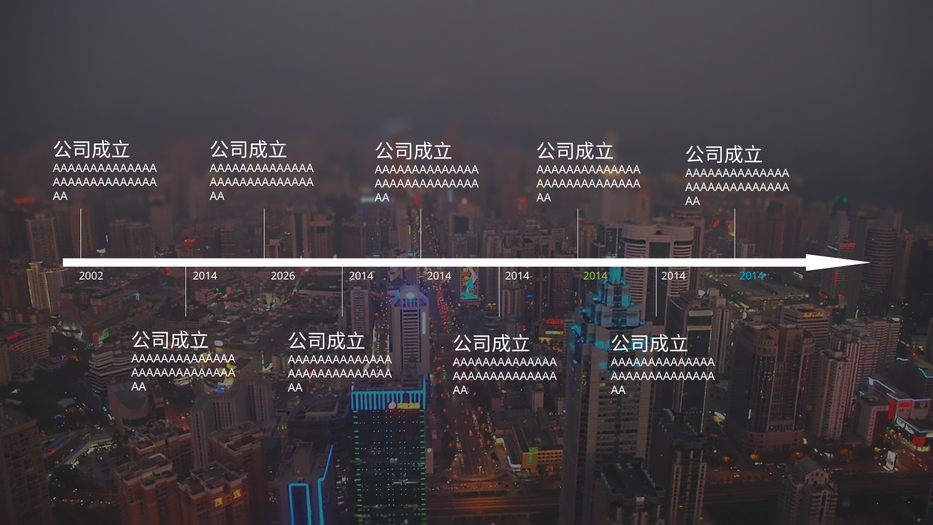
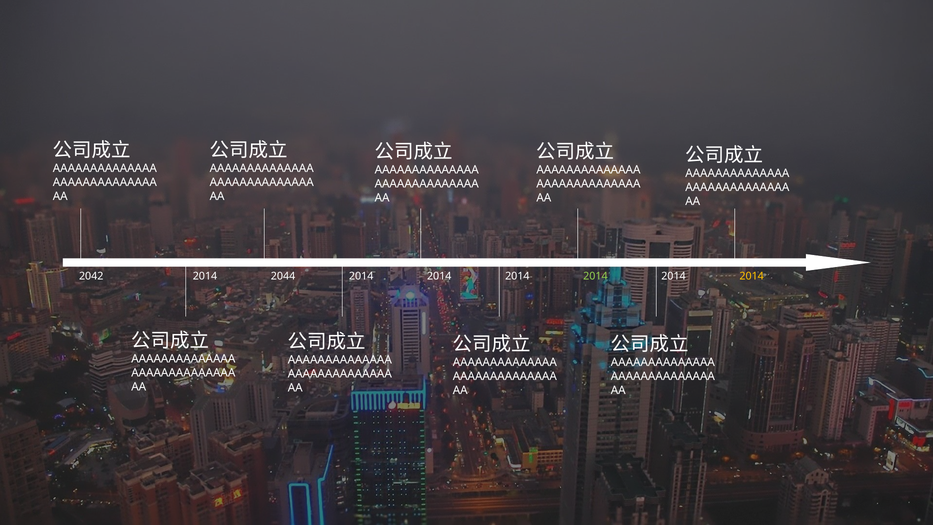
2002: 2002 -> 2042 (91, 276)
2026: 2026 -> 2044 (283, 276)
2014 colour: light blue -> yellow (752, 276)
